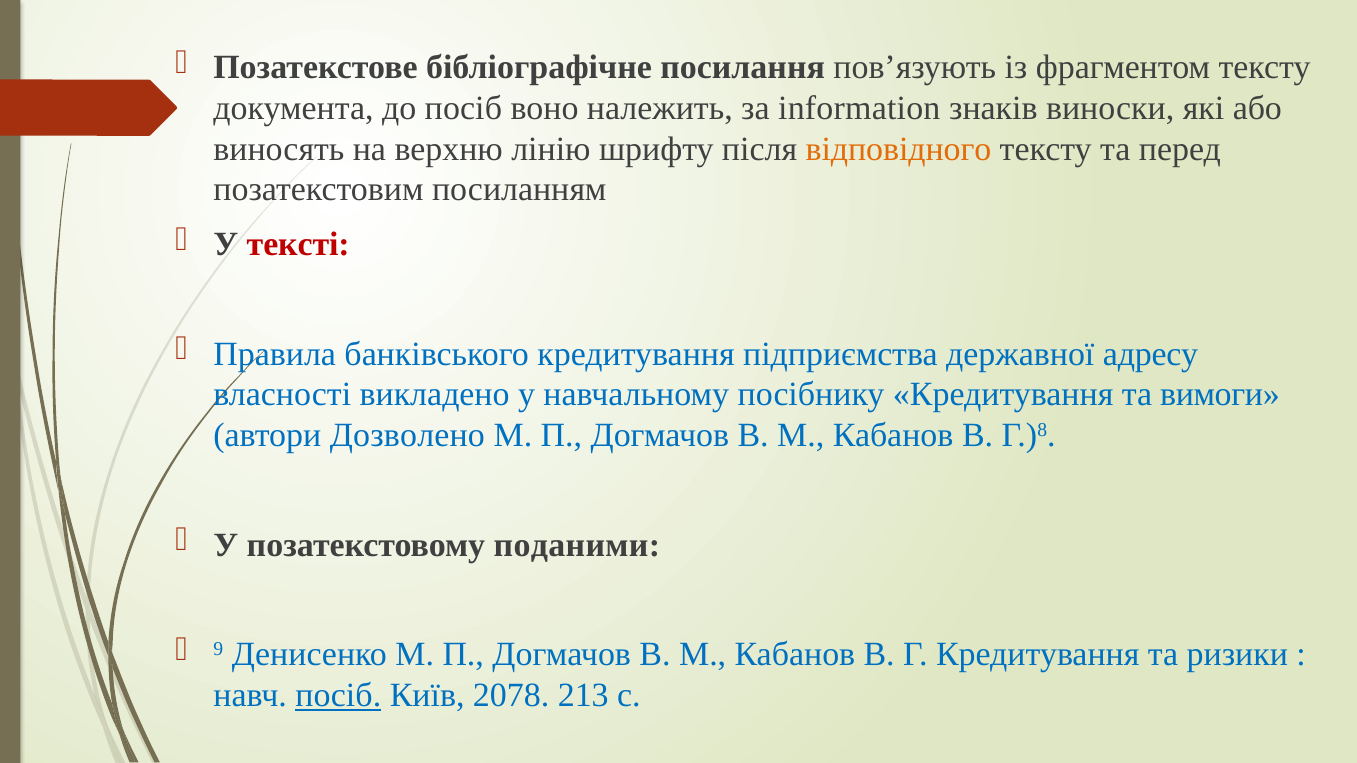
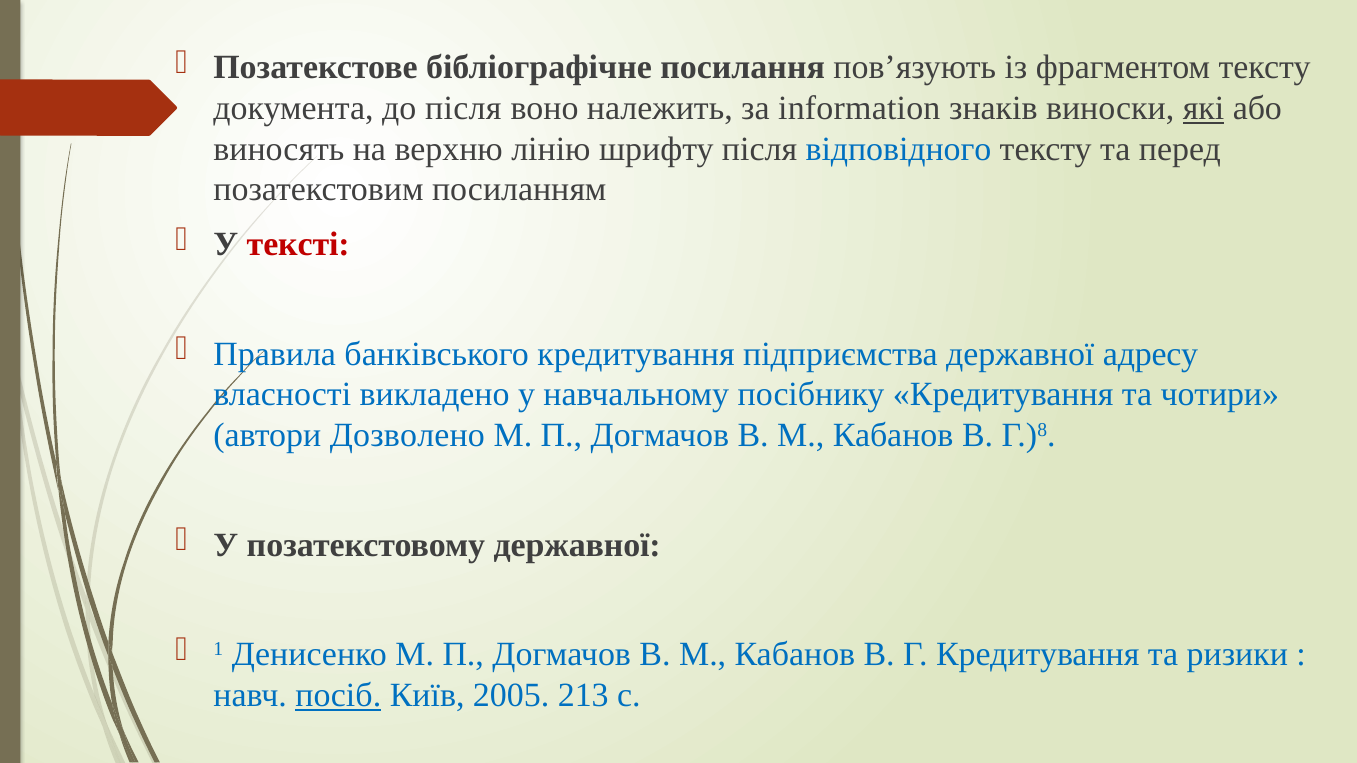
до посіб: посіб -> після (463, 108)
які underline: none -> present (1203, 108)
відповідного colour: orange -> blue (899, 149)
вимоги: вимоги -> чотири (1220, 395)
позатекстовому поданими: поданими -> державної (577, 545)
9: 9 -> 1 (218, 650)
2078: 2078 -> 2005 (511, 696)
